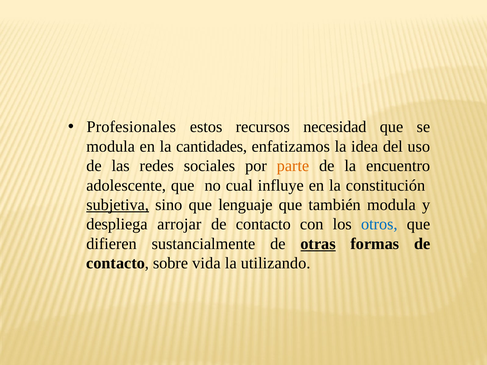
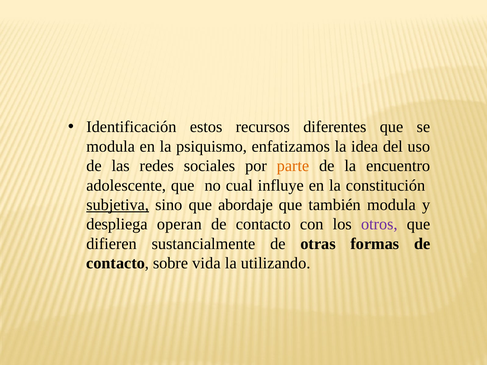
Profesionales: Profesionales -> Identificación (131, 127)
necesidad: necesidad -> diferentes (335, 127)
cantidades: cantidades -> psiquismo (211, 147)
lenguaje: lenguaje -> abordaje (245, 205)
arrojar: arrojar -> operan (179, 224)
otros colour: blue -> purple (379, 224)
otras underline: present -> none (318, 244)
